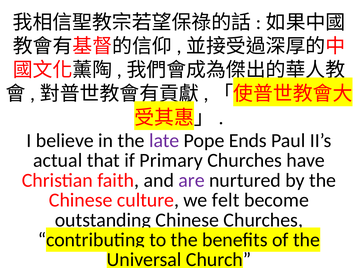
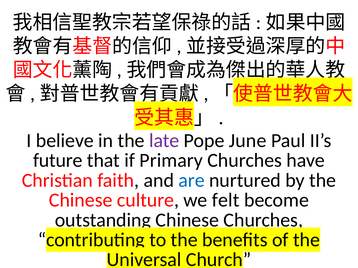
Ends: Ends -> June (248, 141)
actual: actual -> future (58, 161)
are colour: purple -> blue (192, 181)
